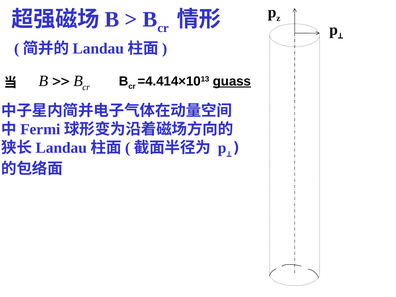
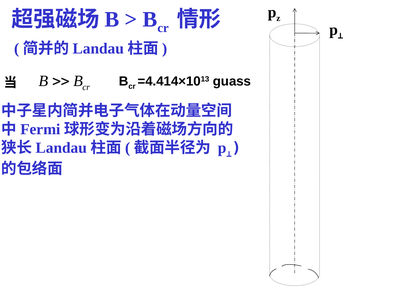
guass underline: present -> none (232, 81)
